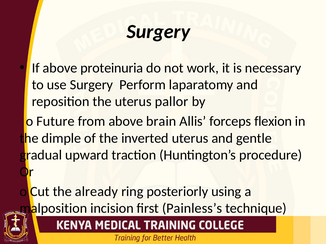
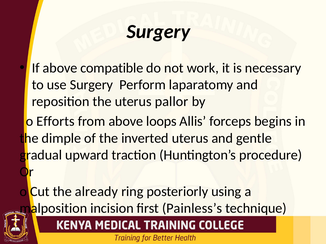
proteinuria: proteinuria -> compatible (112, 68)
Future: Future -> Efforts (56, 122)
brain: brain -> loops (161, 122)
flexion: flexion -> begins (273, 122)
